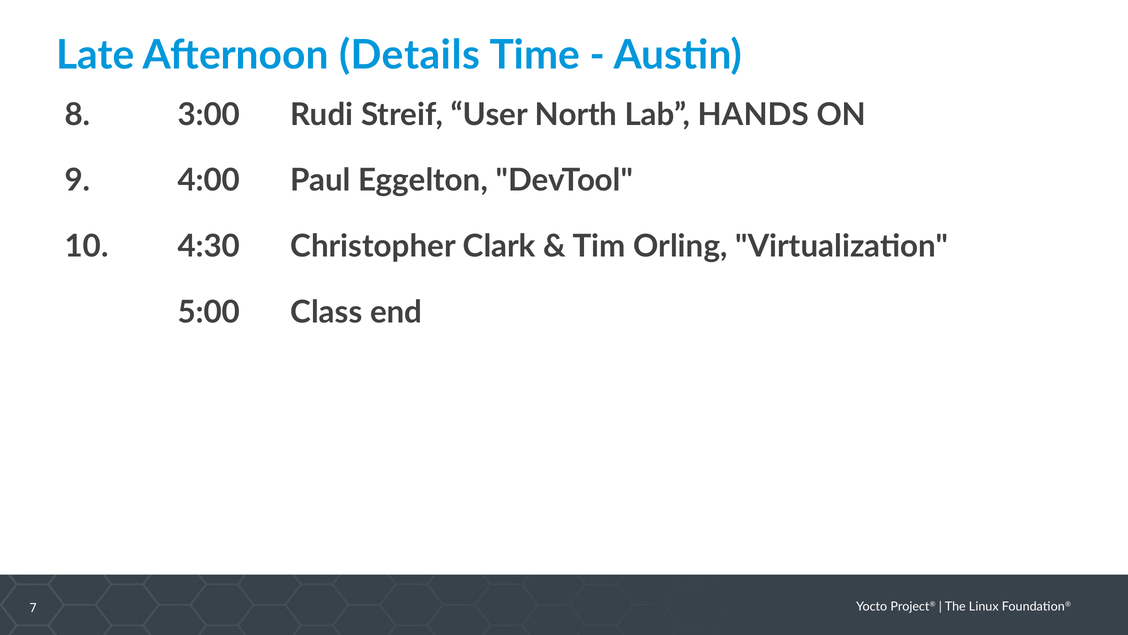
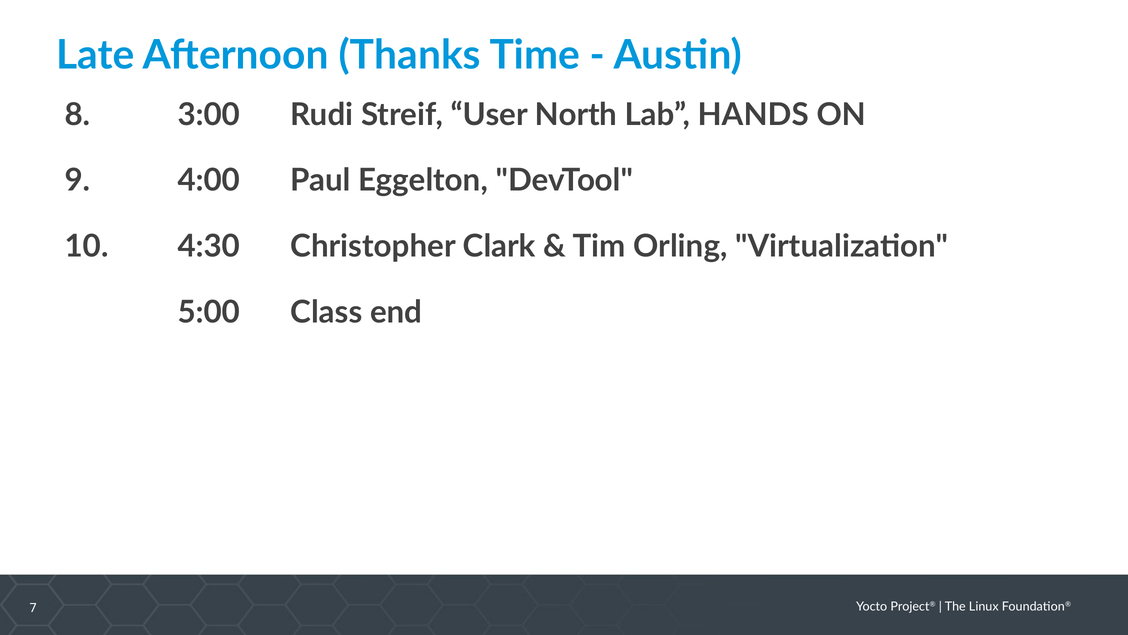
Details: Details -> Thanks (410, 55)
